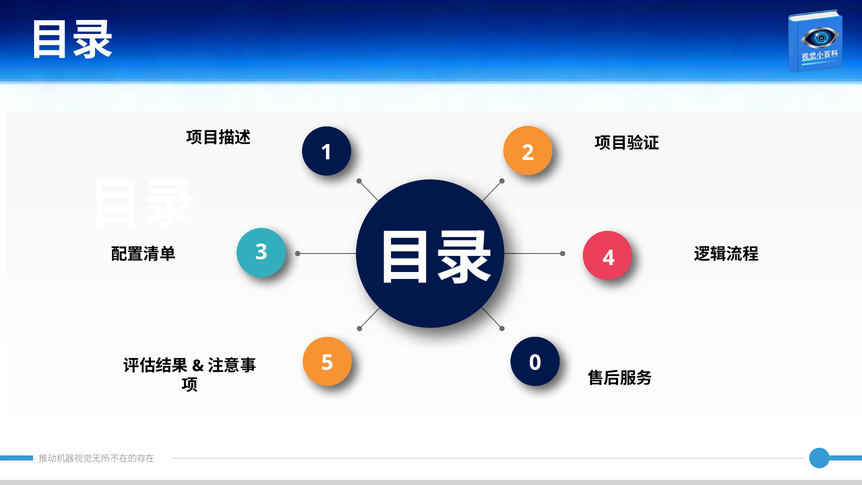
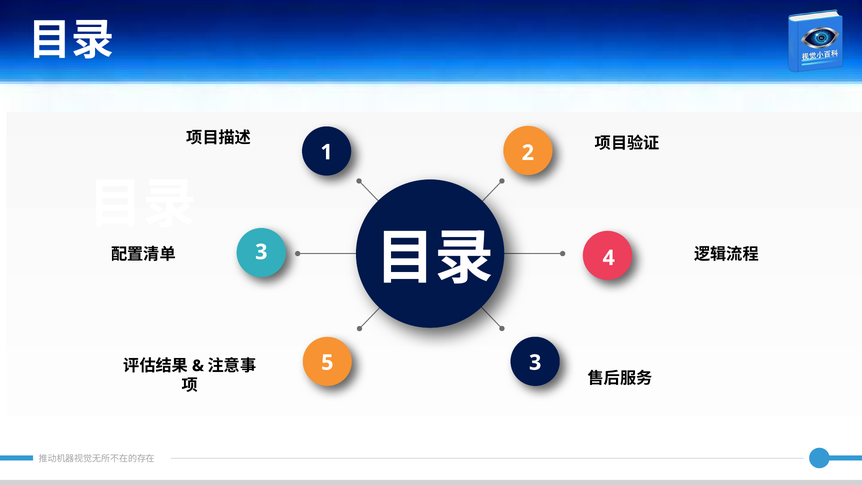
5 0: 0 -> 3 (535, 363)
